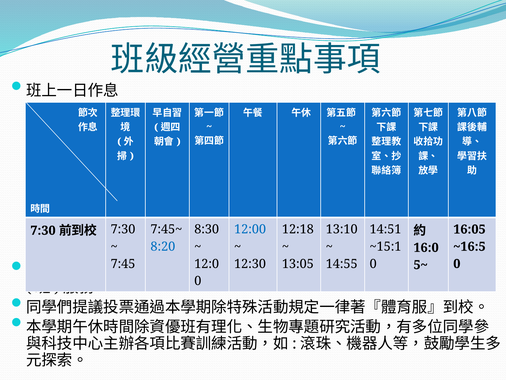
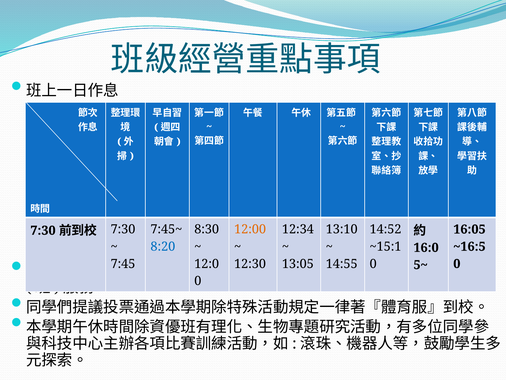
12:00 colour: blue -> orange (250, 229)
12:18: 12:18 -> 12:34 (298, 229)
14:51: 14:51 -> 14:52 (386, 229)
